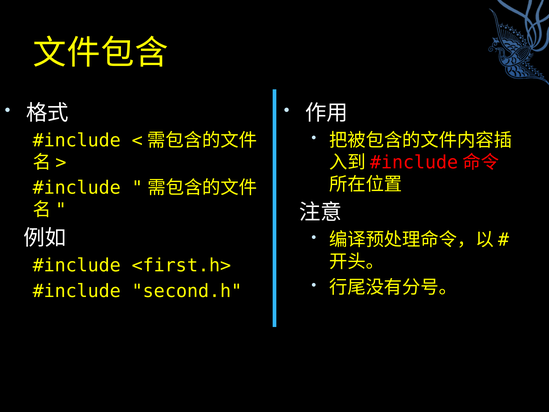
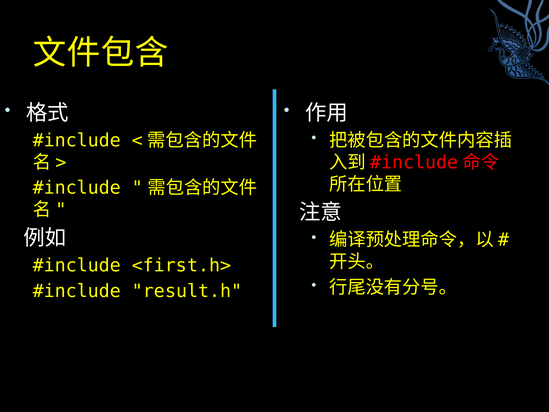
second.h: second.h -> result.h (187, 291)
